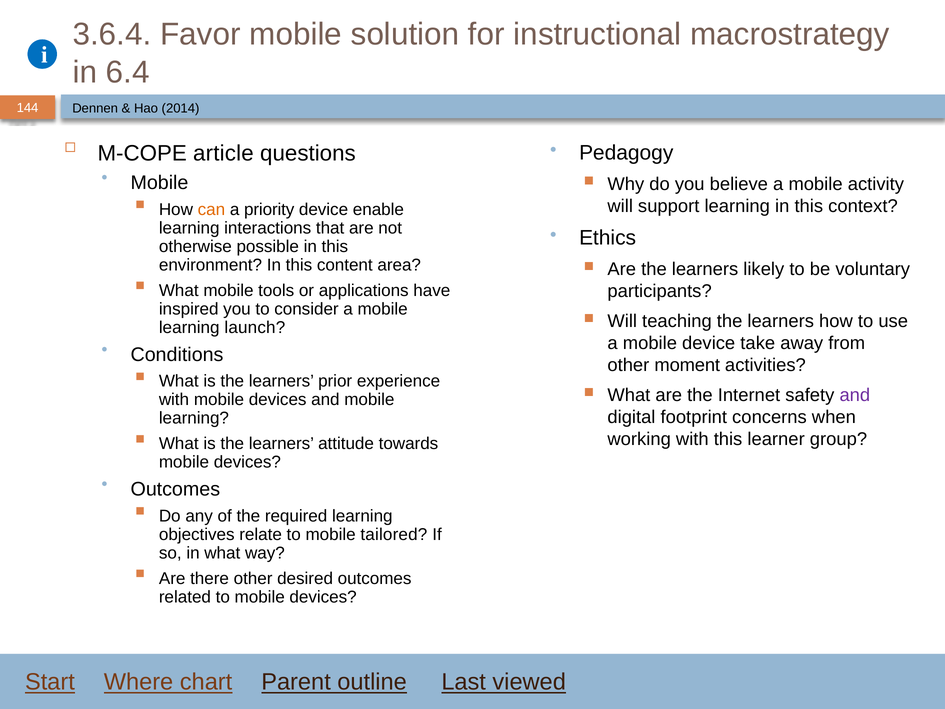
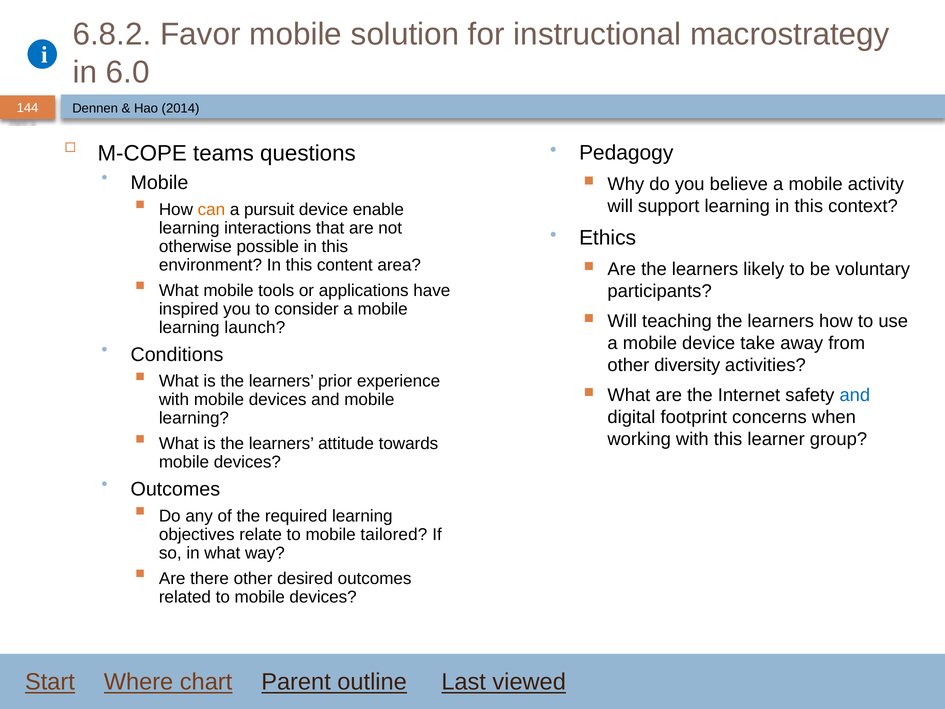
3.6.4: 3.6.4 -> 6.8.2 (112, 34)
6.4: 6.4 -> 6.0 (128, 72)
article: article -> teams (223, 153)
priority: priority -> pursuit (269, 209)
moment: moment -> diversity (687, 365)
and colour: purple -> blue (855, 395)
